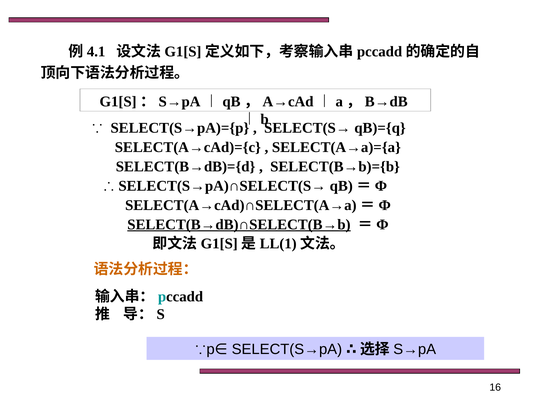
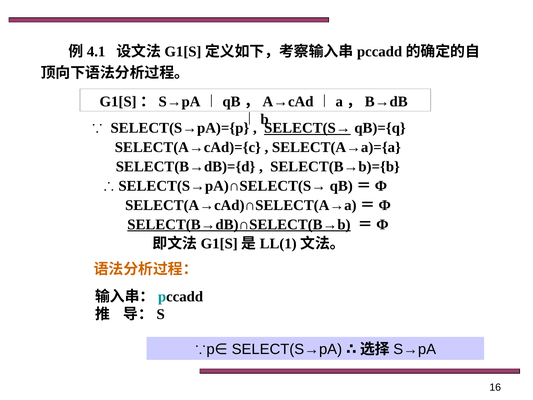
SELECT(S→ underline: none -> present (307, 128)
